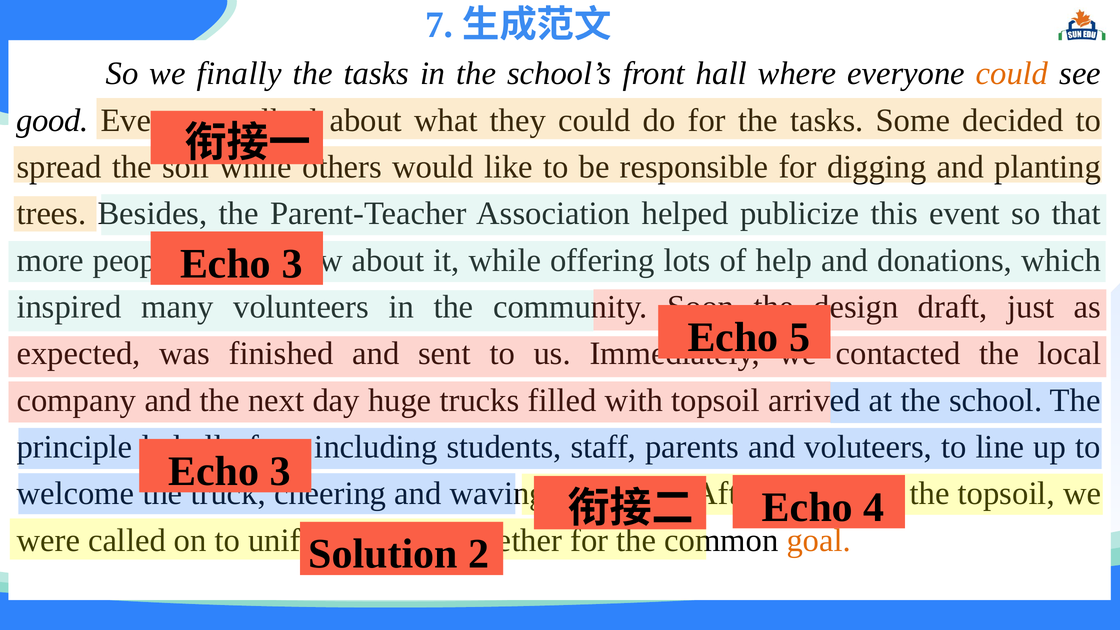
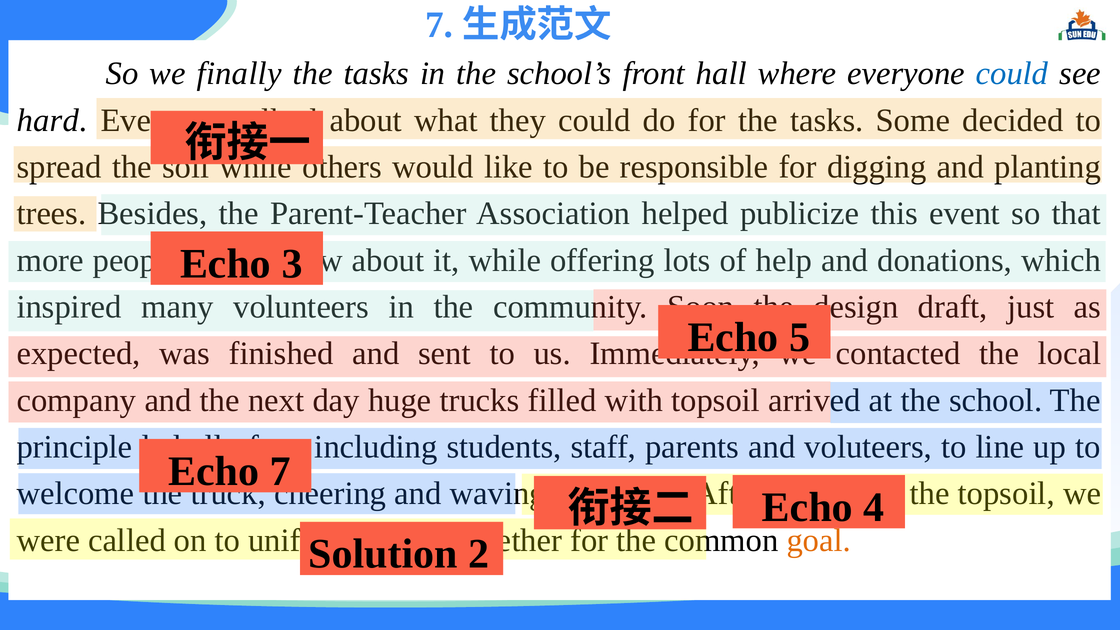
could colour: orange -> blue (1012, 74)
good: good -> hard (52, 120)
3: 3 -> 7 (280, 471)
